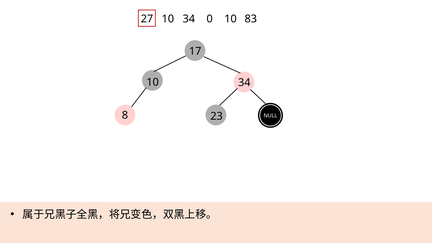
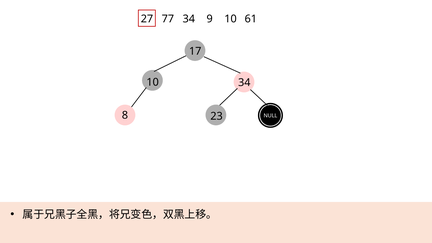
27 10: 10 -> 77 (168, 19)
0: 0 -> 9 (210, 19)
83: 83 -> 61 (251, 19)
